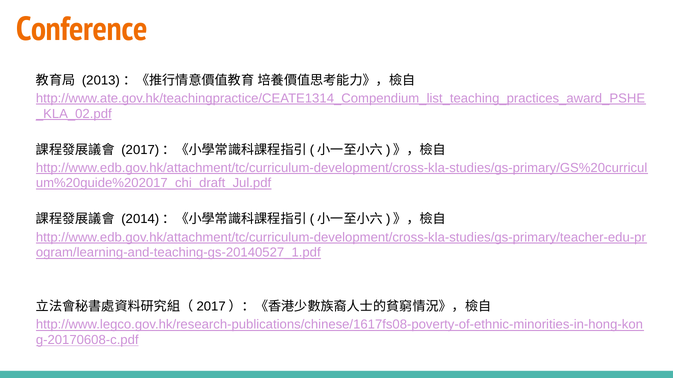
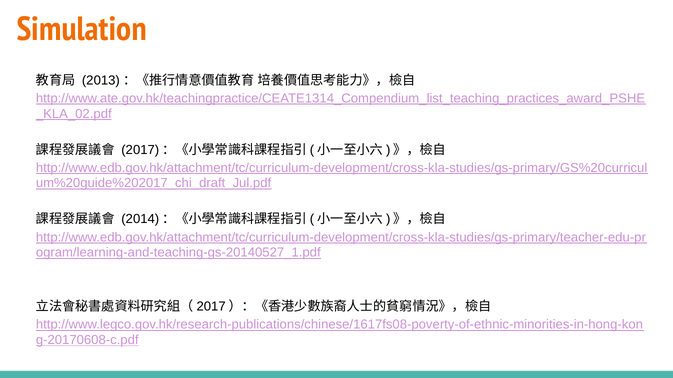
Conference: Conference -> Simulation (82, 29)
